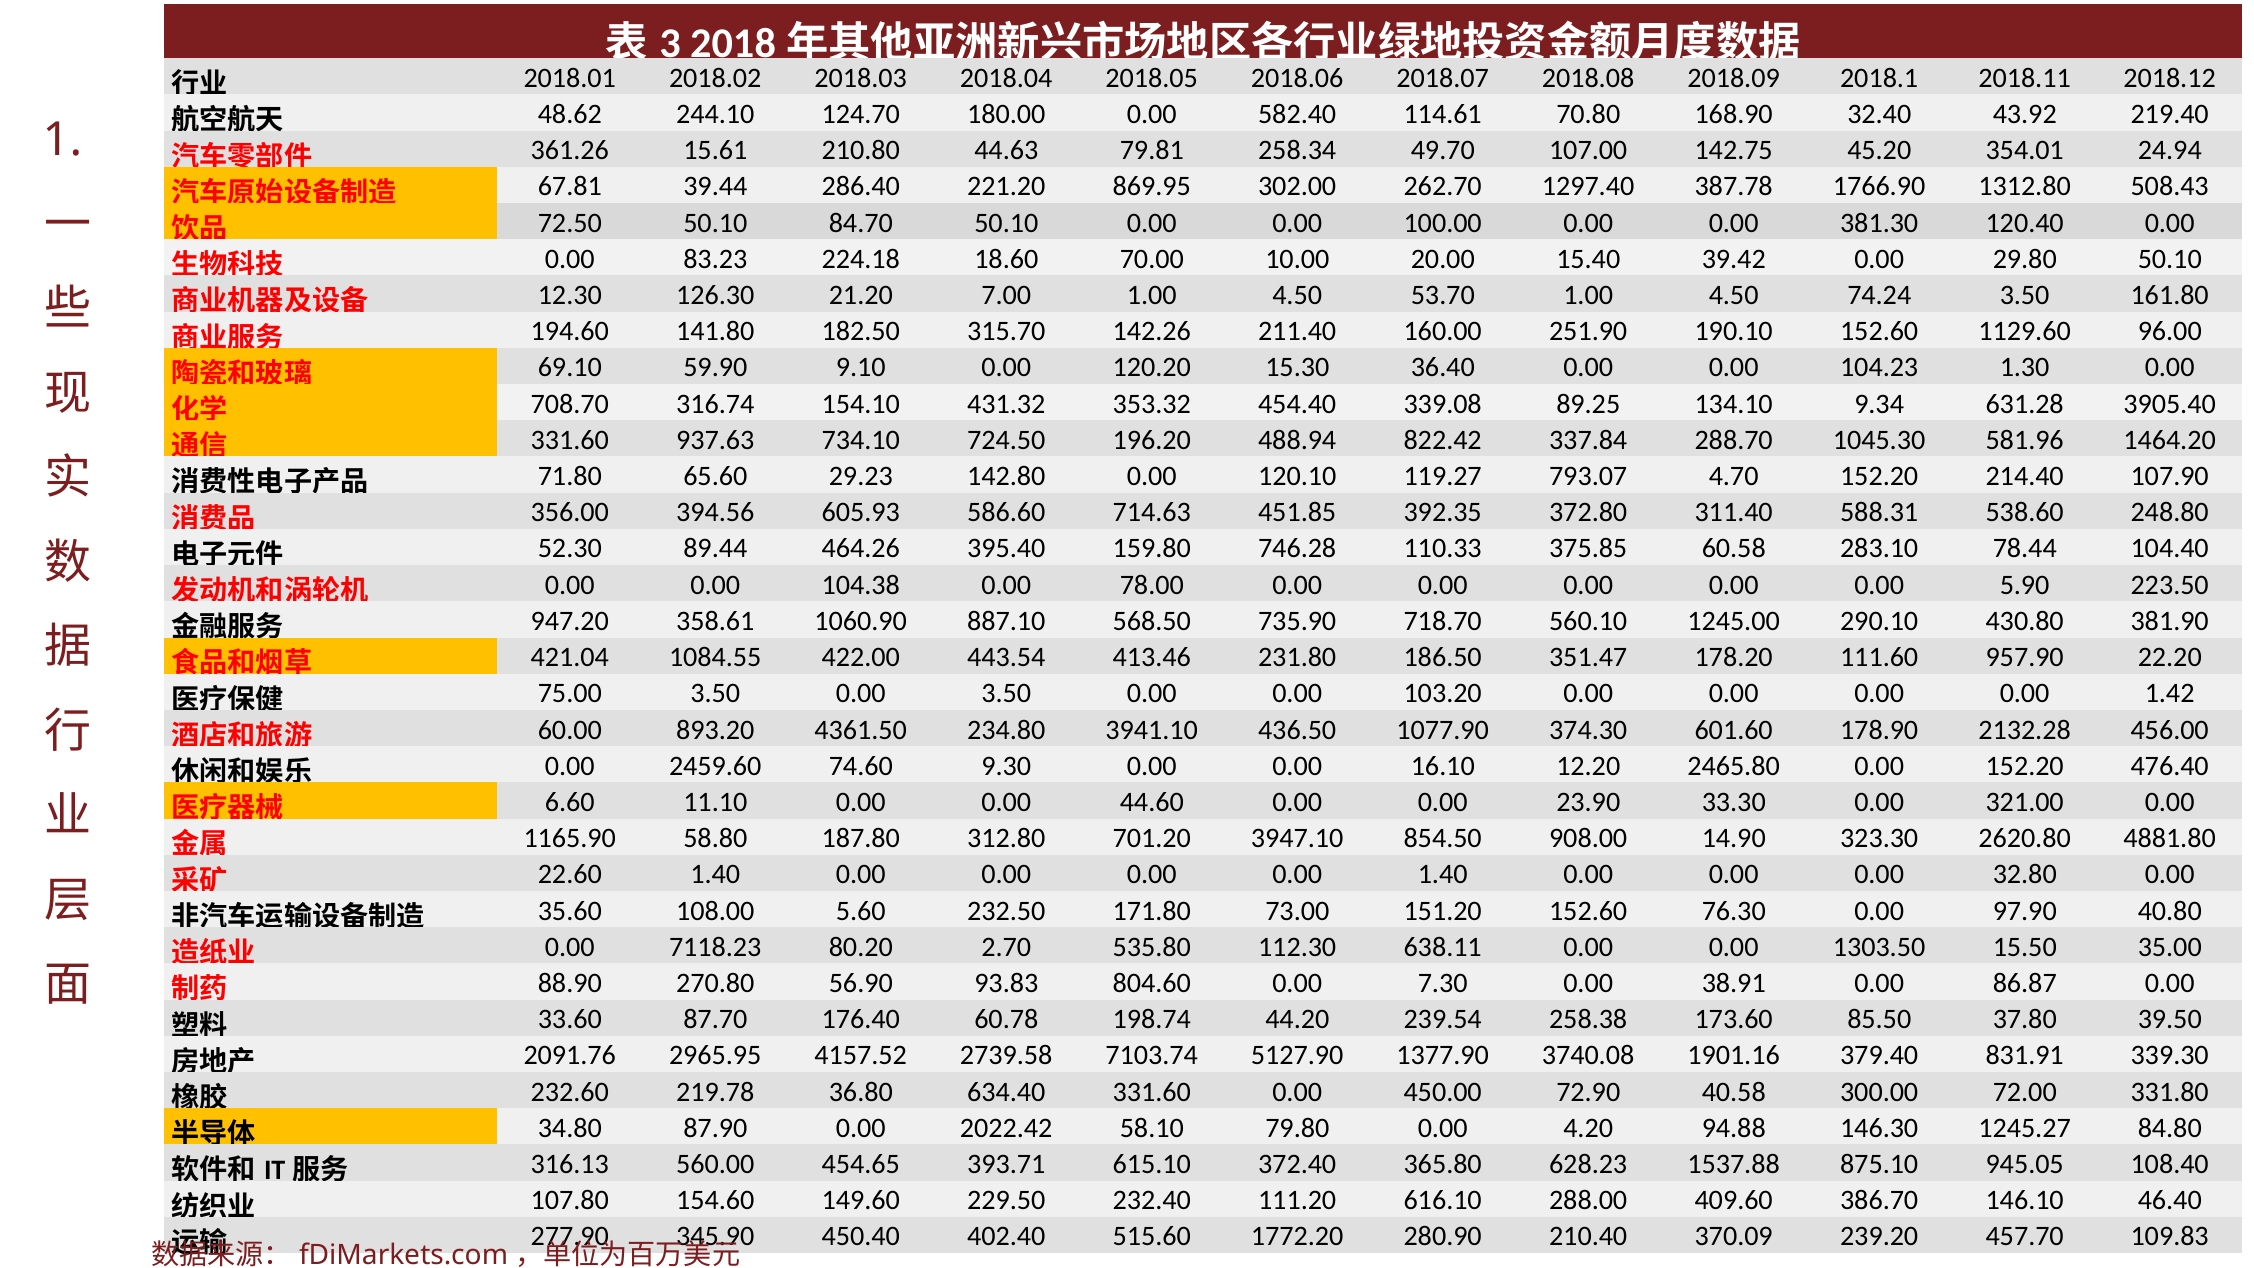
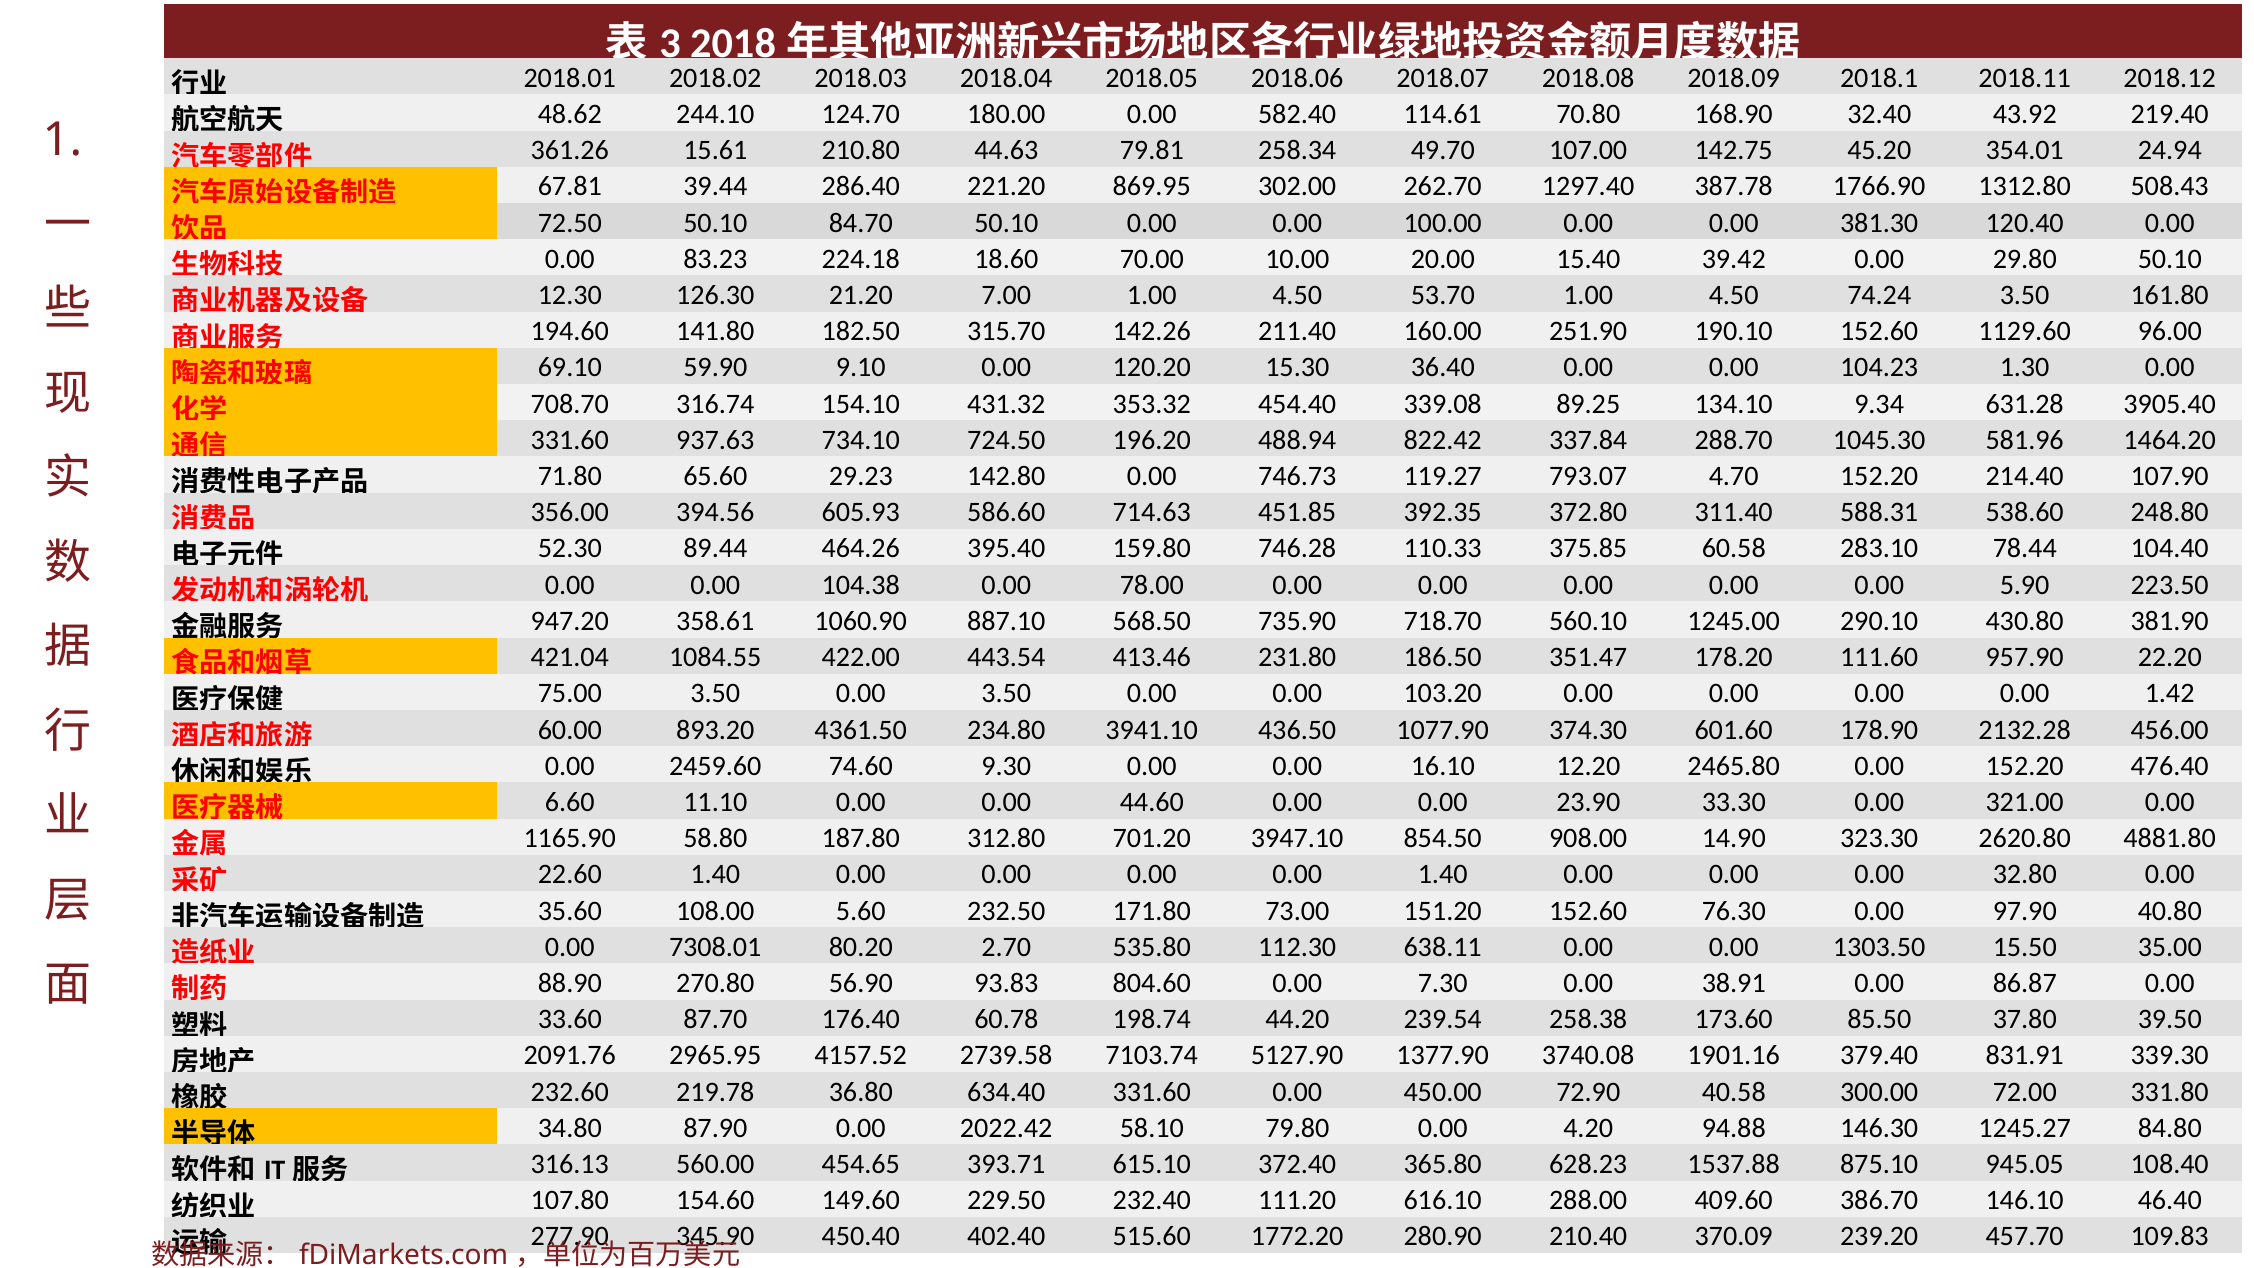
120.10: 120.10 -> 746.73 (1297, 476)
7118.23: 7118.23 -> 7308.01 (715, 947)
